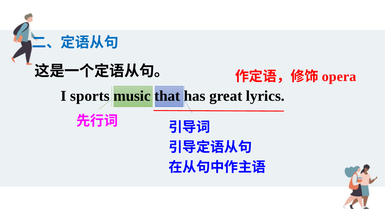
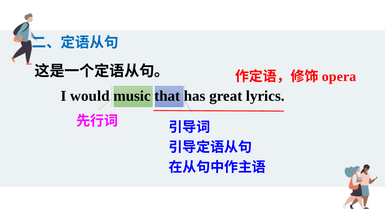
sports: sports -> would (90, 96)
